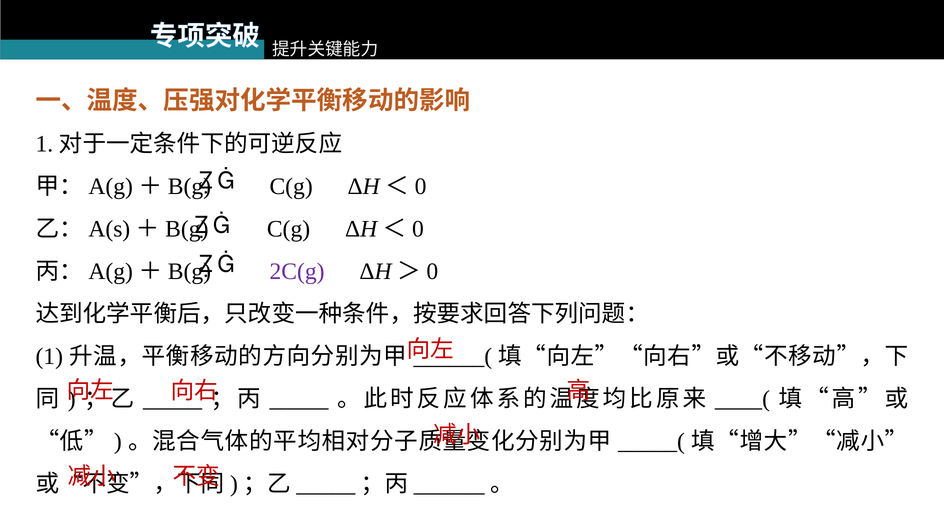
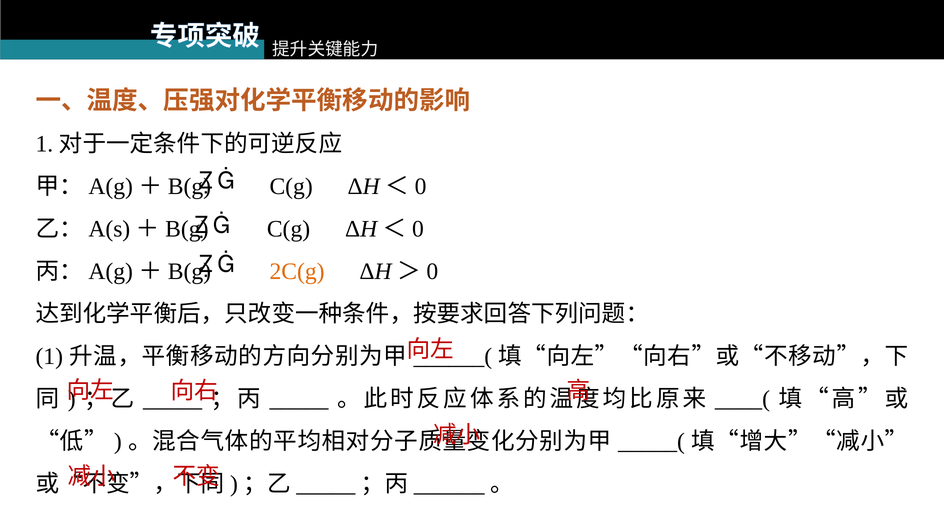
2C(g colour: purple -> orange (297, 272)
